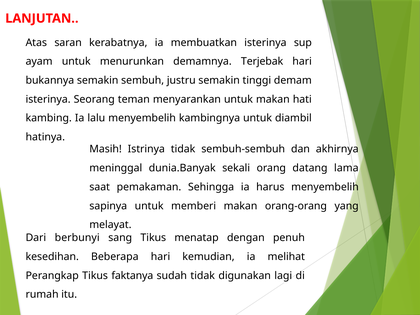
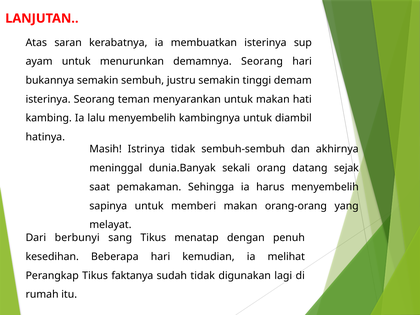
demamnya Terjebak: Terjebak -> Seorang (262, 61)
lama: lama -> sejak (346, 168)
